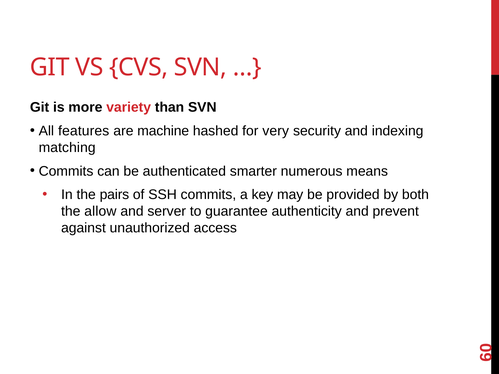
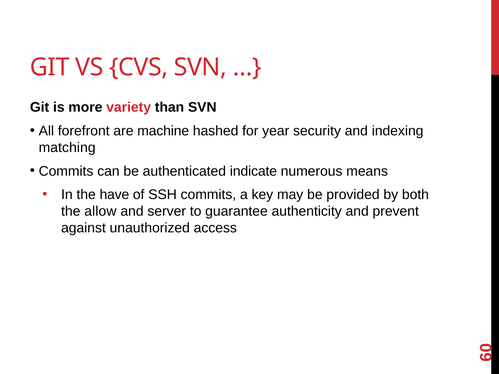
features: features -> forefront (84, 131)
very: very -> year (276, 131)
smarter: smarter -> indicate (253, 171)
pairs: pairs -> have (114, 195)
